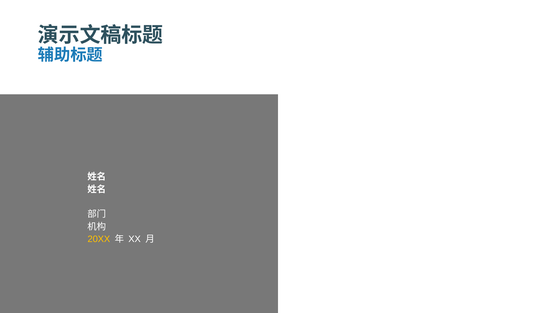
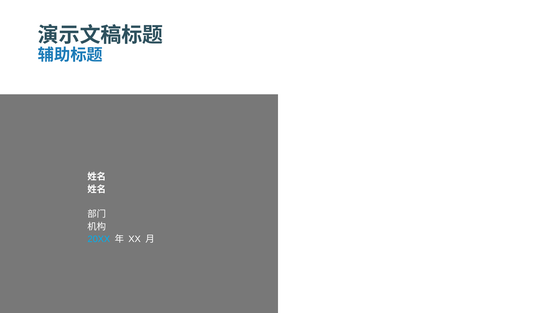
20XX colour: yellow -> light blue (99, 239)
